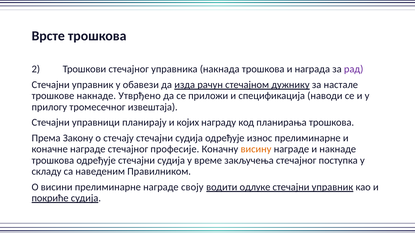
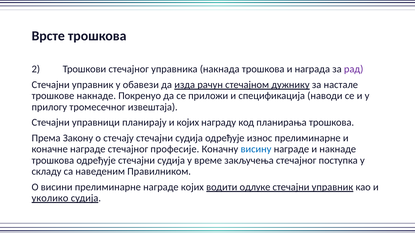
Утврђено: Утврђено -> Покренуо (140, 96)
висину colour: orange -> blue (256, 149)
награде своју: своју -> којих (192, 187)
покриће: покриће -> уколико (50, 199)
